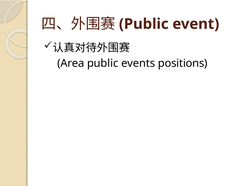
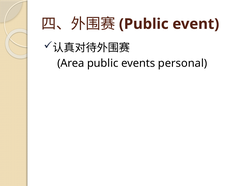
positions: positions -> personal (183, 63)
